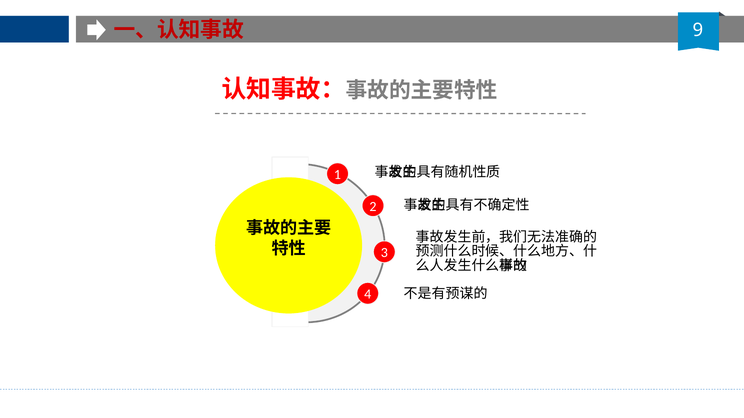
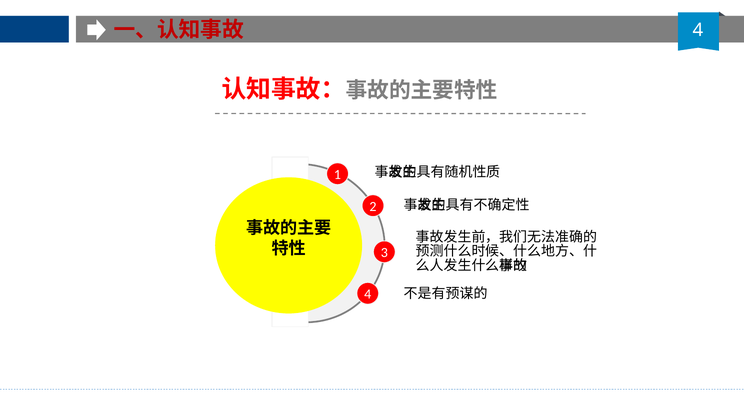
9: 9 -> 4 (698, 30)
